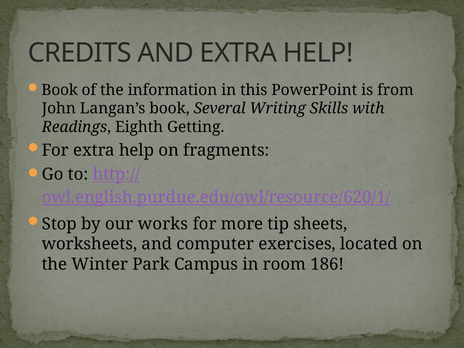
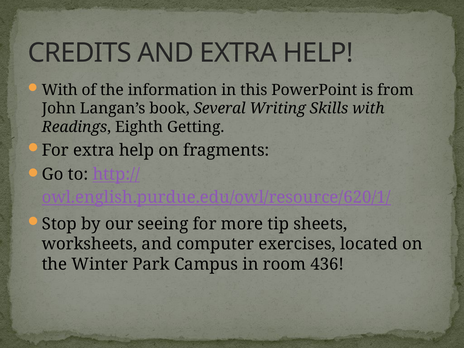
Book: Book -> With (60, 90)
works: works -> seeing (163, 224)
186: 186 -> 436 (327, 264)
